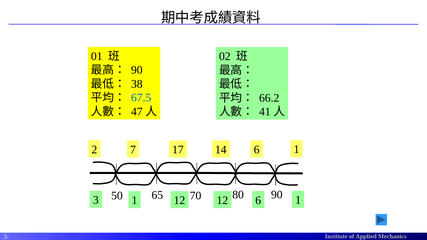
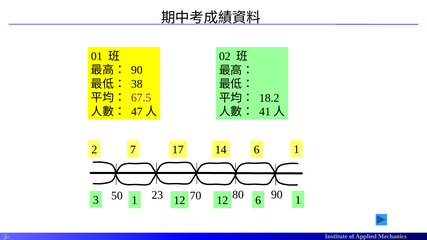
67.5 colour: blue -> purple (141, 98)
66.2: 66.2 -> 18.2 (269, 98)
65: 65 -> 23 (157, 195)
